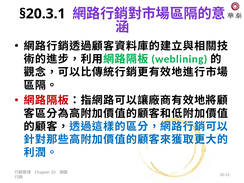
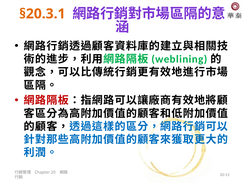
§20.3.1 colour: black -> orange (42, 14)
